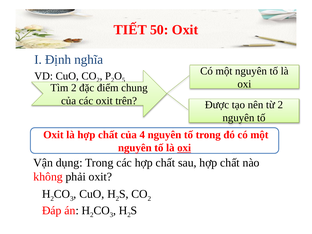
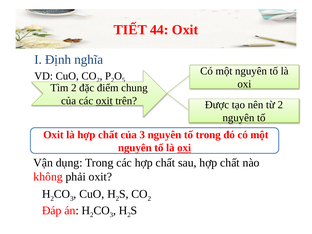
50: 50 -> 44 (159, 30)
oxit underline: none -> present (104, 101)
của 4: 4 -> 3 (142, 135)
